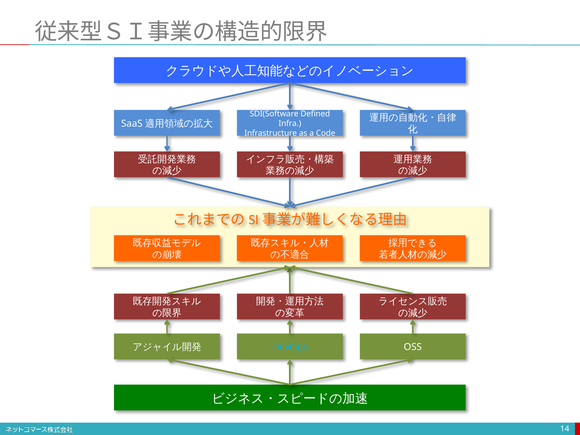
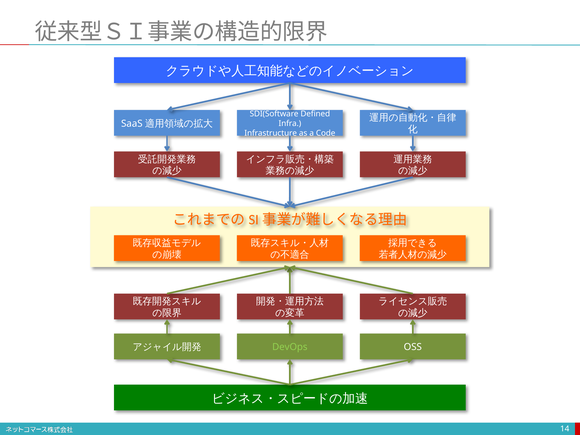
DevOps colour: light blue -> light green (290, 347)
